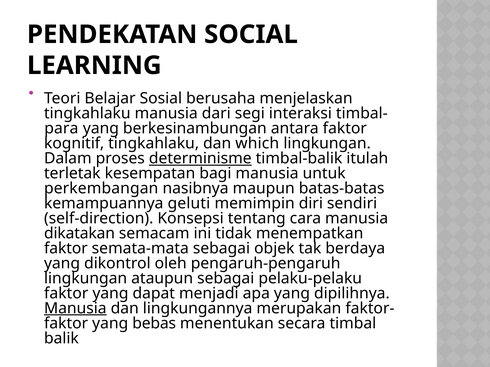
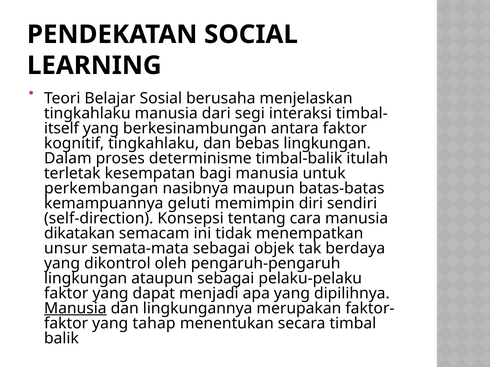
para: para -> itself (61, 129)
which: which -> bebas (257, 144)
determinisme underline: present -> none (200, 159)
faktor: faktor -> unsur (66, 249)
bebas: bebas -> tahap (154, 324)
